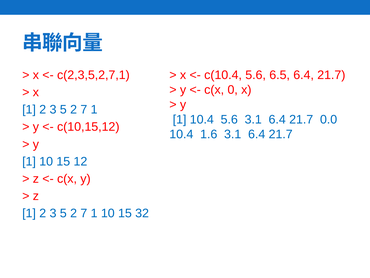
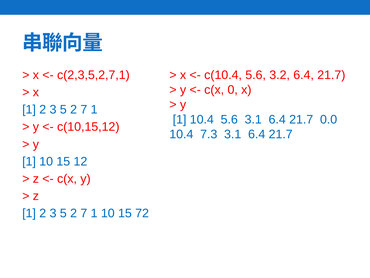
6.5: 6.5 -> 3.2 (280, 75)
1.6: 1.6 -> 7.3 (209, 134)
32: 32 -> 72 (142, 213)
